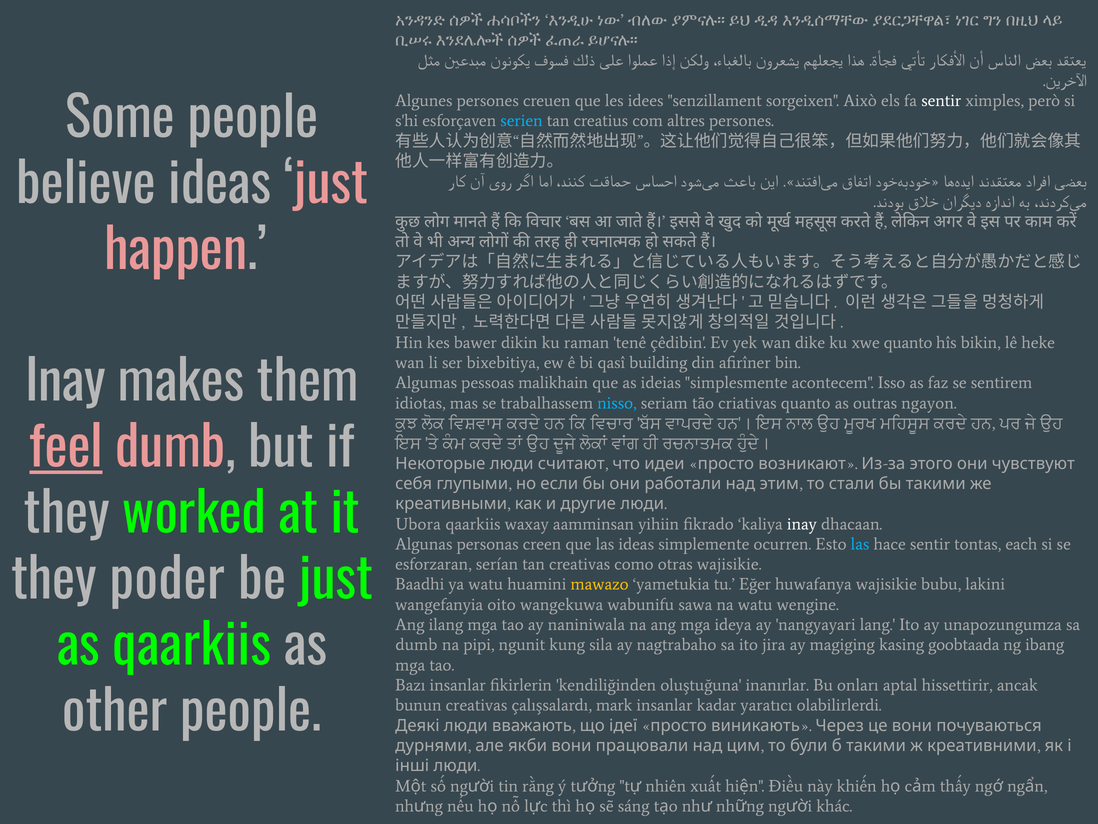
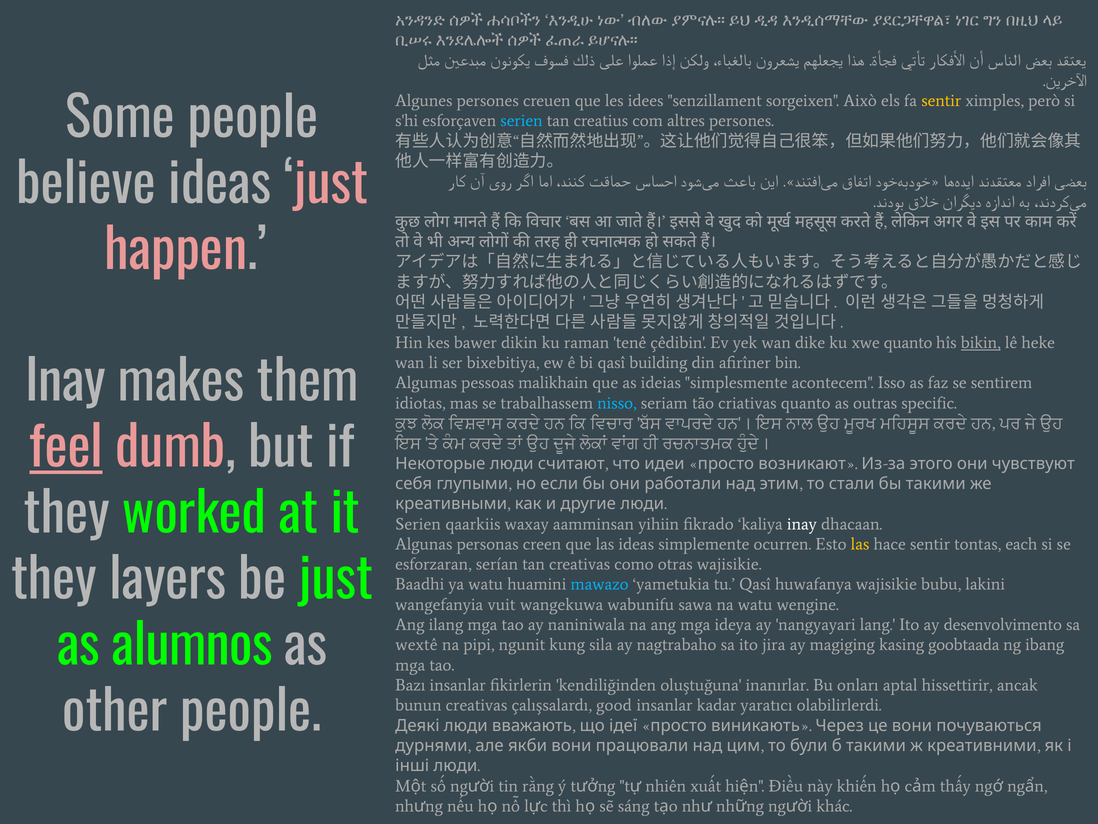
sentir colour: white -> yellow (941, 101)
bikin underline: none -> present (981, 342)
ngayon: ngayon -> specific (929, 403)
Ubora: Ubora -> Serien (418, 524)
las colour: light blue -> yellow (860, 544)
poder: poder -> layers (168, 580)
mawazo colour: yellow -> light blue (600, 584)
tu Eğer: Eğer -> Qasî (755, 584)
oito: oito -> vuit (502, 604)
unapozungumza: unapozungumza -> desenvolvimento (1003, 624)
as qaarkiis: qaarkiis -> alumnos (192, 646)
dumb: dumb -> wextê (416, 645)
mark: mark -> good (614, 705)
